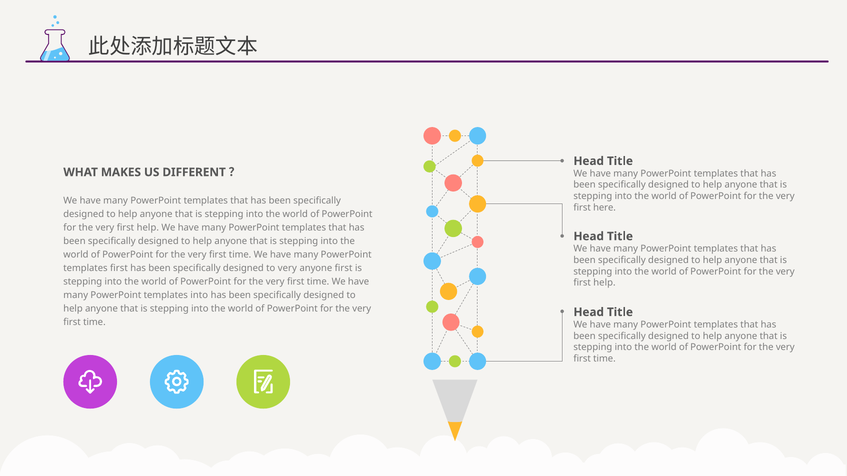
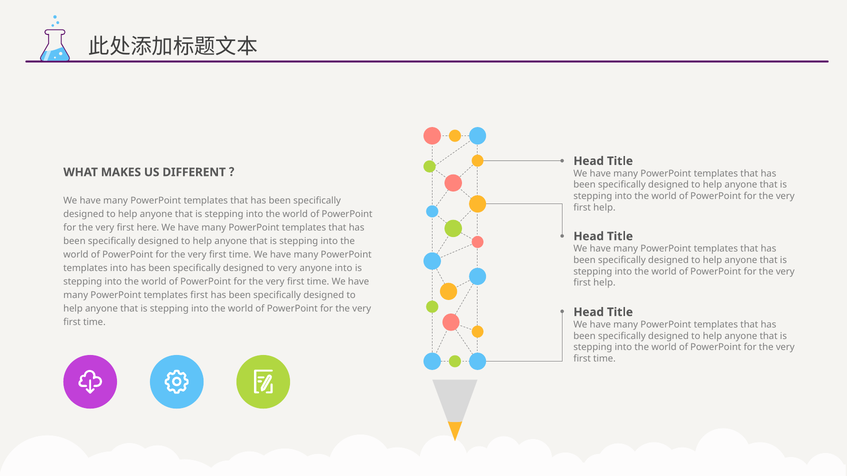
here: here -> help (604, 208)
help: help -> here (148, 228)
templates first: first -> into (119, 268)
anyone first: first -> into (344, 268)
templates into: into -> first (199, 295)
